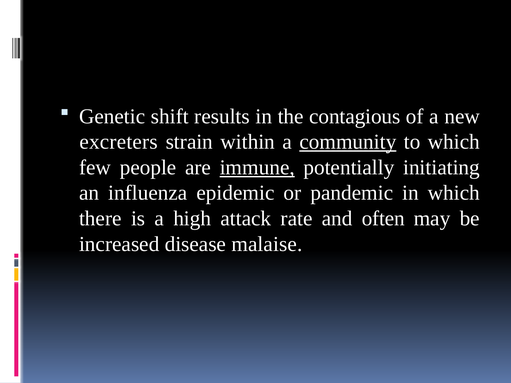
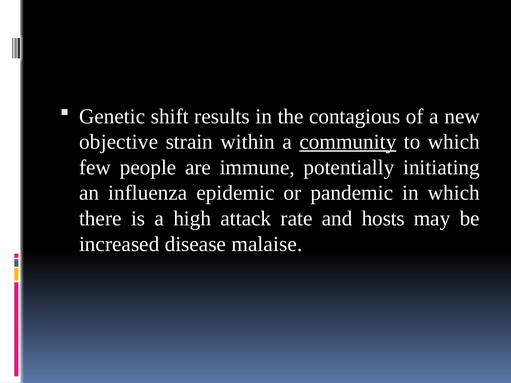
excreters: excreters -> objective (119, 142)
immune underline: present -> none (257, 168)
often: often -> hosts (383, 219)
